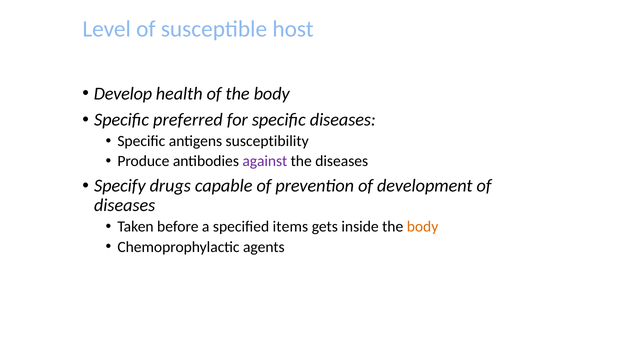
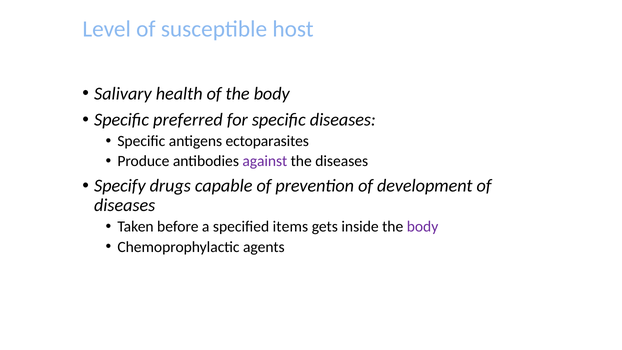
Develop: Develop -> Salivary (123, 94)
susceptibility: susceptibility -> ectoparasites (267, 141)
body colour: orange -> purple (423, 227)
